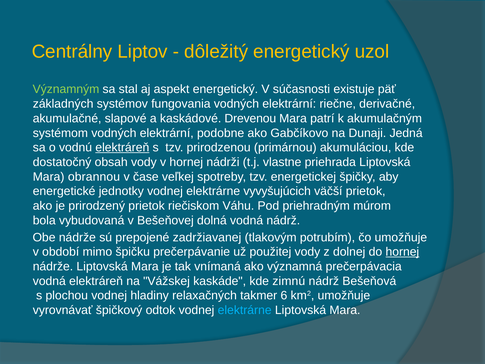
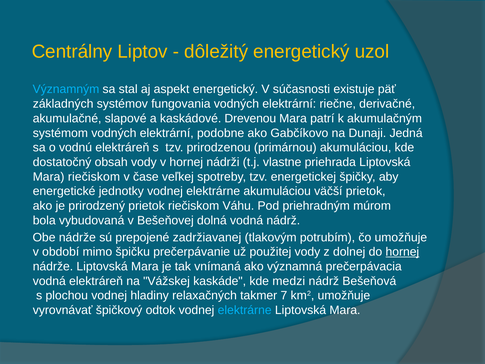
Významným colour: light green -> light blue (66, 89)
elektráreň underline: present -> none (122, 147)
Mara obrannou: obrannou -> riečiskom (94, 177)
elektrárne vyvyšujúcich: vyvyšujúcich -> akumuláciou (277, 191)
zimnú: zimnú -> medzi (289, 281)
6: 6 -> 7 (284, 295)
